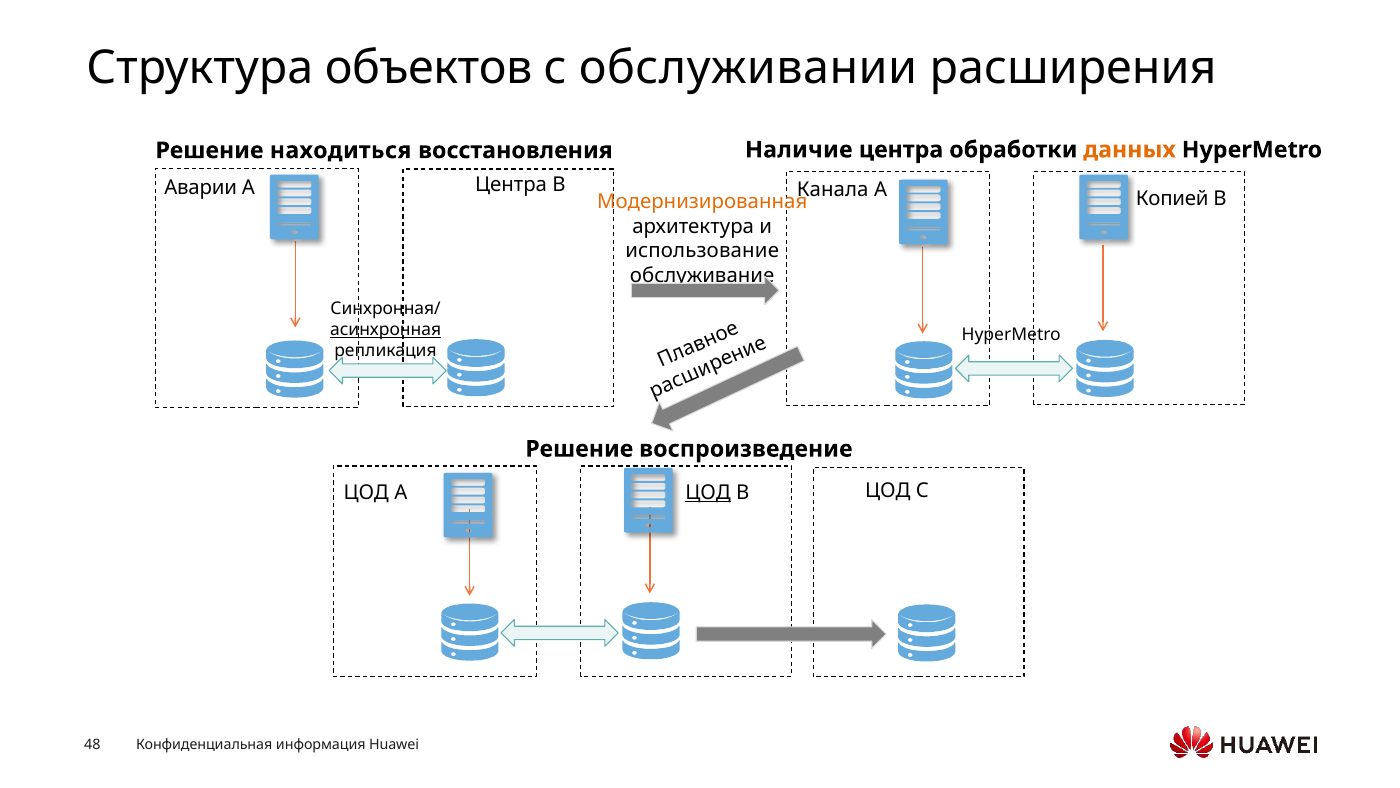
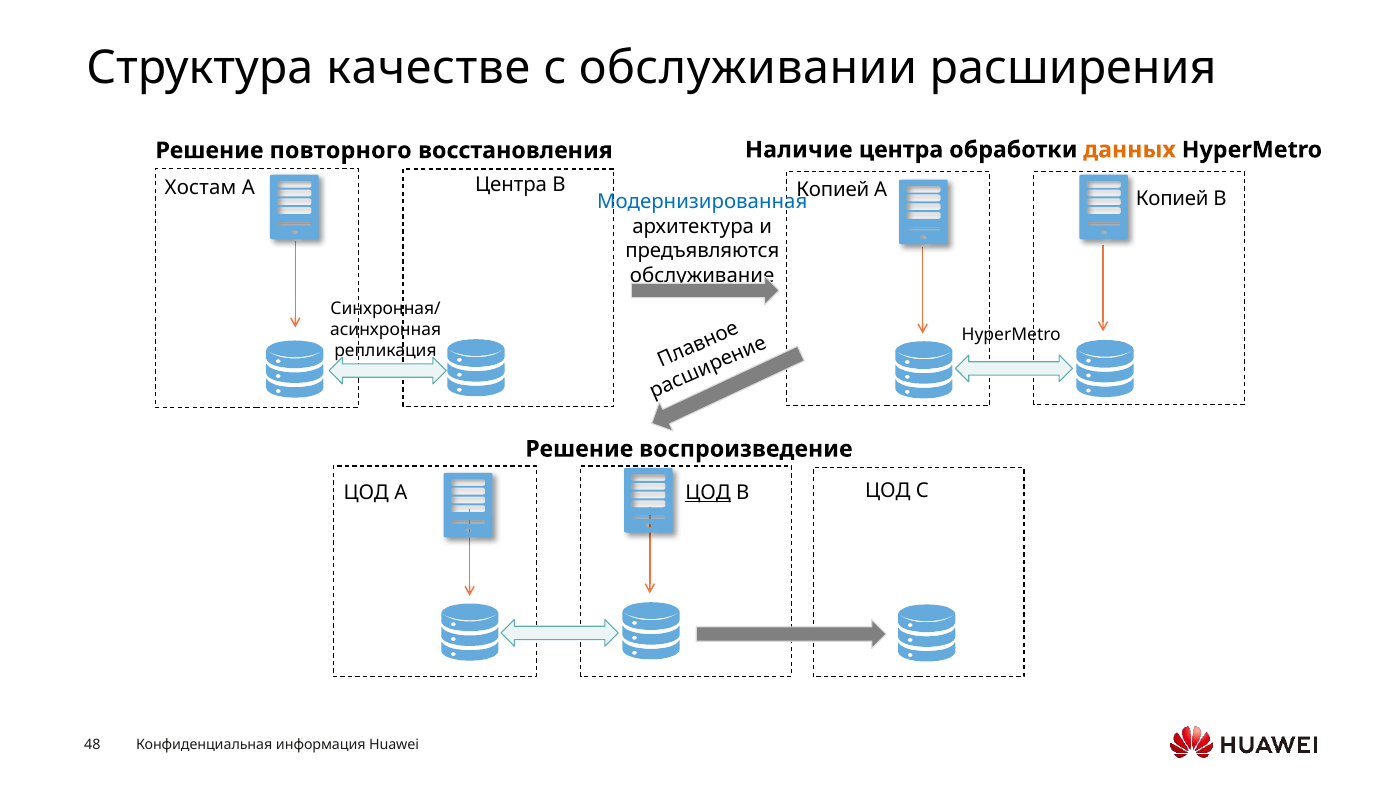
объектов: объектов -> качестве (428, 68)
находиться: находиться -> повторного (341, 150)
Аварии: Аварии -> Хостам (200, 188)
Канала: Канала -> Копией (833, 190)
Модернизированная colour: orange -> blue (702, 202)
использование: использование -> предъявляются (702, 251)
асинхронная underline: present -> none (386, 329)
